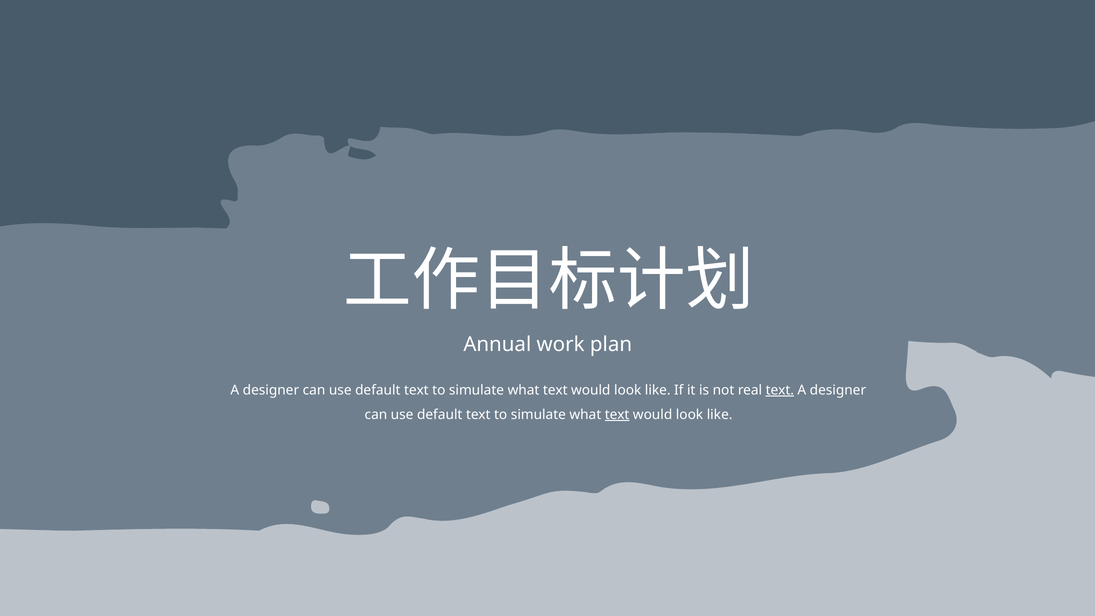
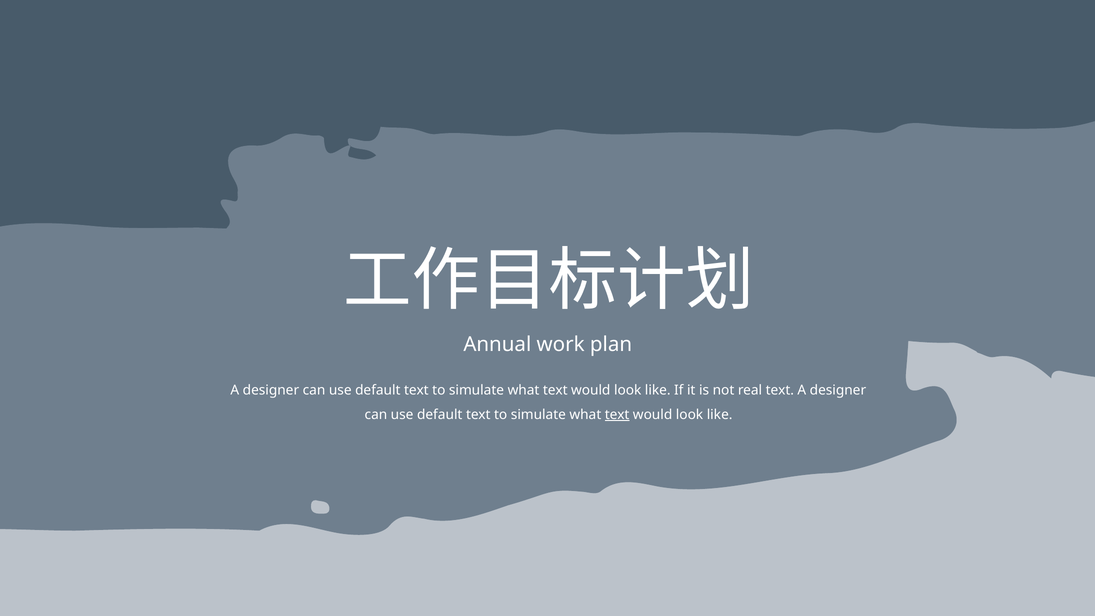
text underline: present -> none (780, 390)
